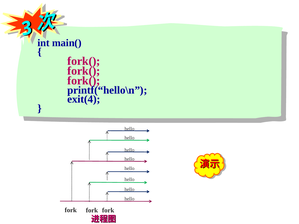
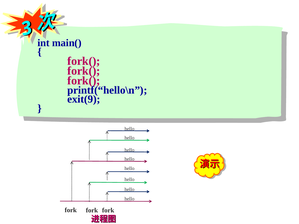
exit(4: exit(4 -> exit(9 (84, 99)
